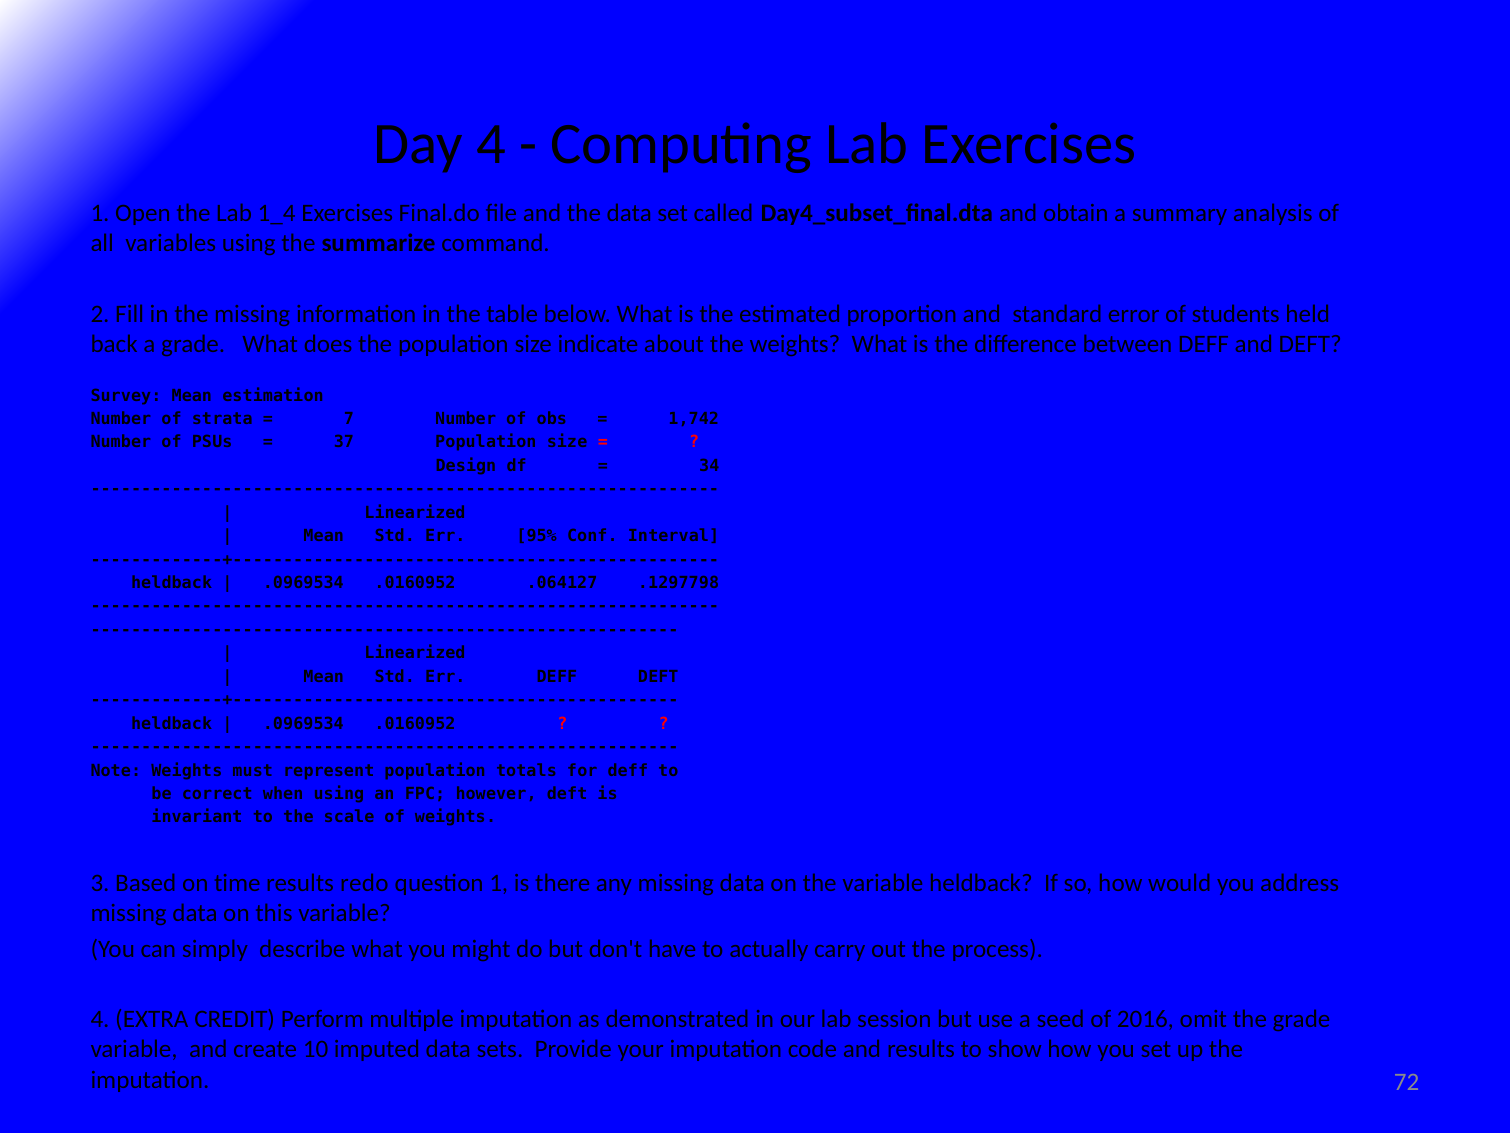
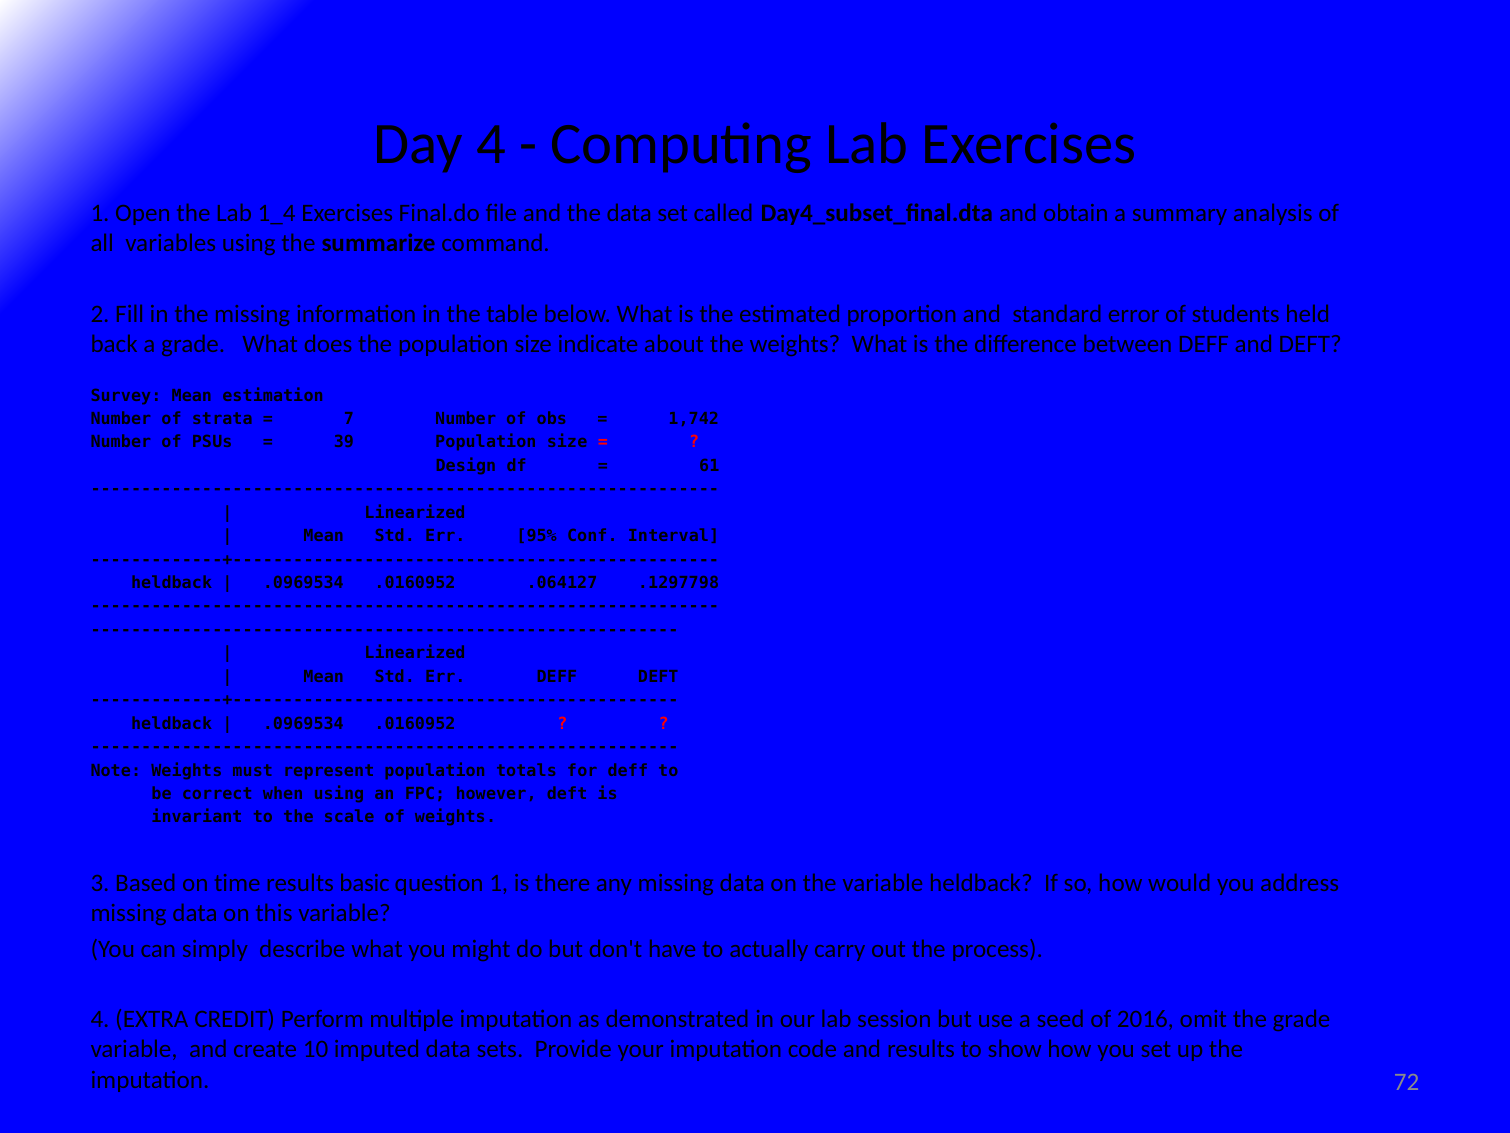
37: 37 -> 39 (344, 442)
34: 34 -> 61 (709, 466)
redo: redo -> basic (365, 883)
